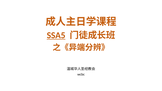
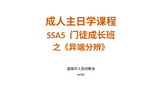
SSA5 underline: present -> none (56, 35)
